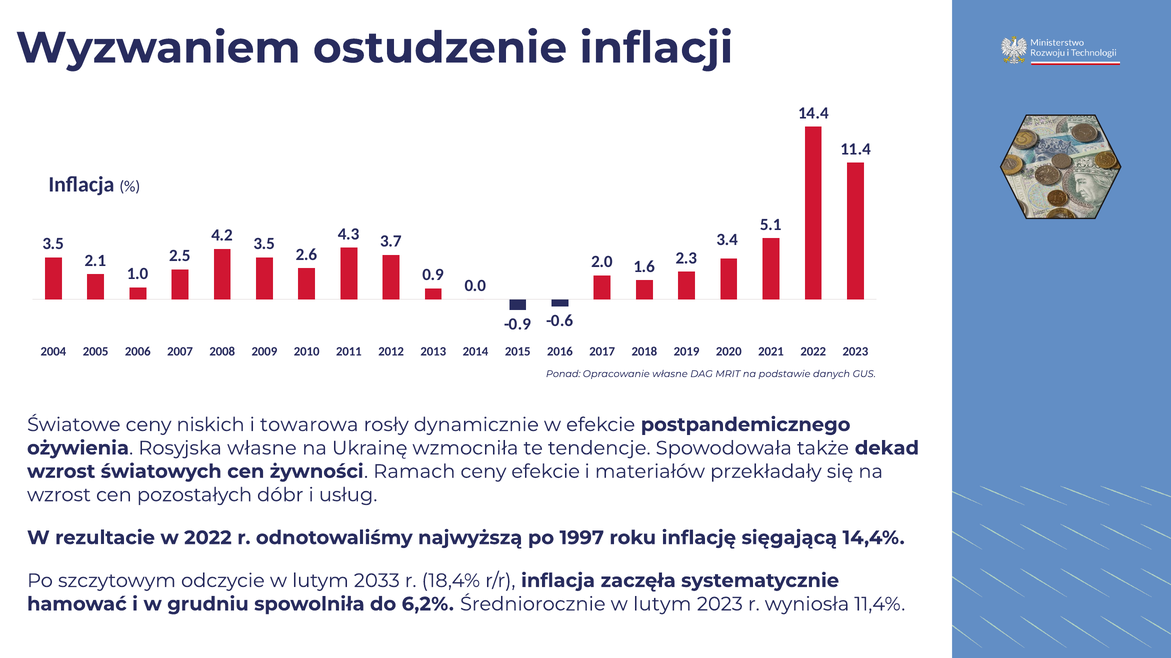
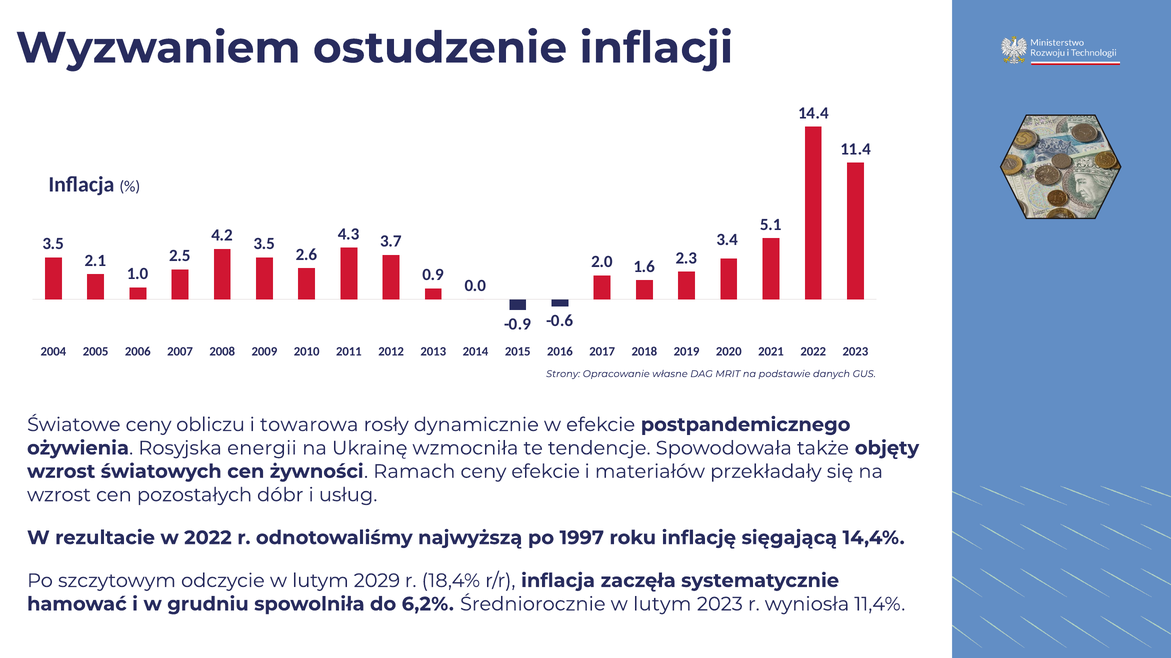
Ponad: Ponad -> Strony (563, 374)
niskich: niskich -> obliczu (211, 425)
Rosyjska własne: własne -> energii (262, 449)
dekad: dekad -> objęty (887, 449)
2033: 2033 -> 2029 (377, 581)
